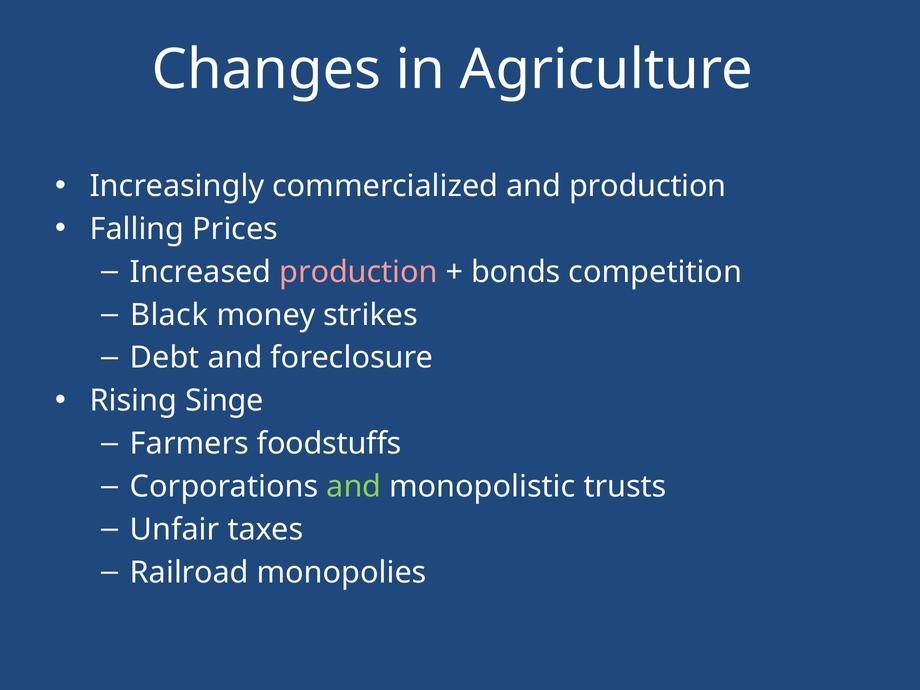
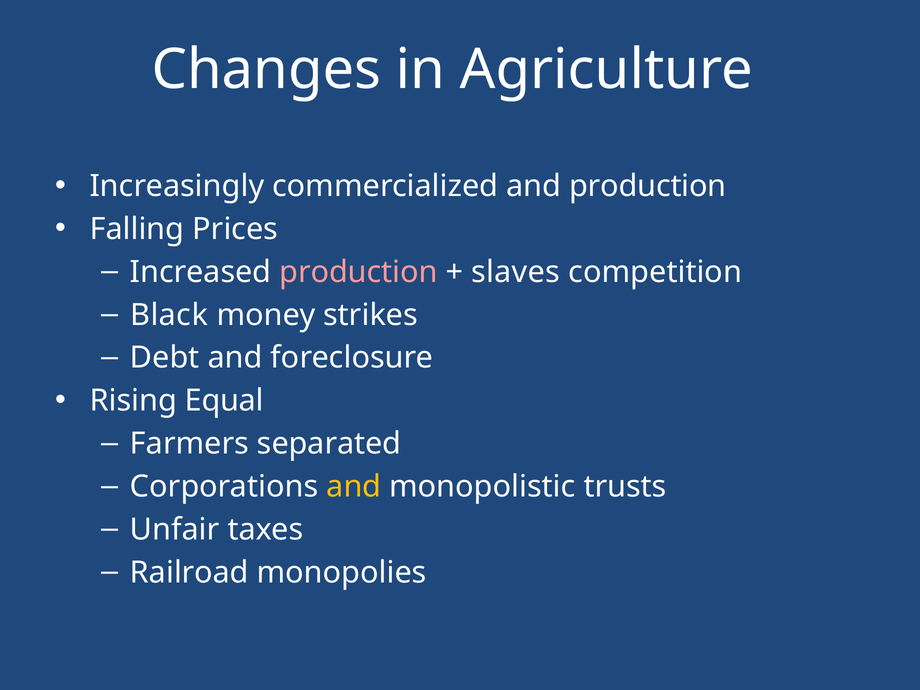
bonds: bonds -> slaves (516, 272)
Singe: Singe -> Equal (224, 401)
foodstuffs: foodstuffs -> separated (329, 444)
and colour: light green -> yellow (354, 487)
